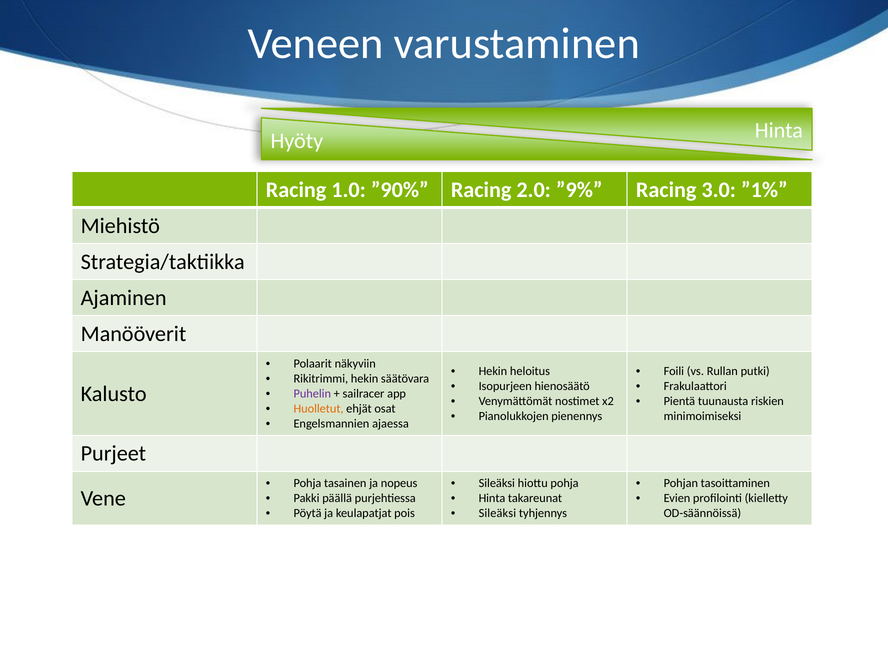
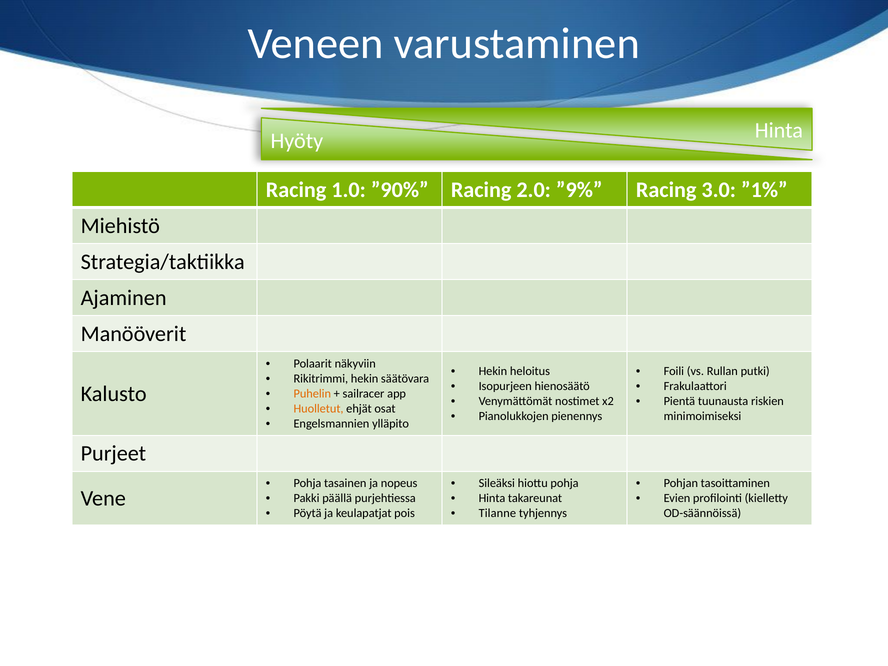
Puhelin colour: purple -> orange (312, 394)
ajaessa: ajaessa -> ylläpito (391, 423)
Sileäksi: Sileäksi -> Tilanne (497, 513)
